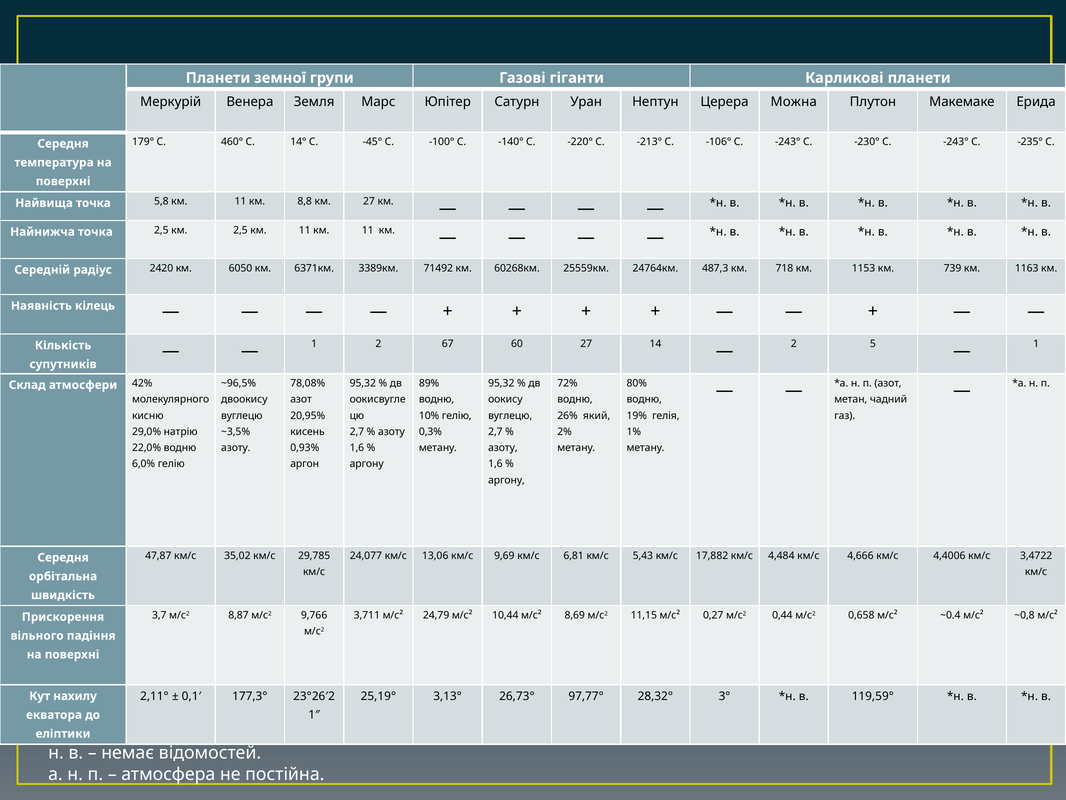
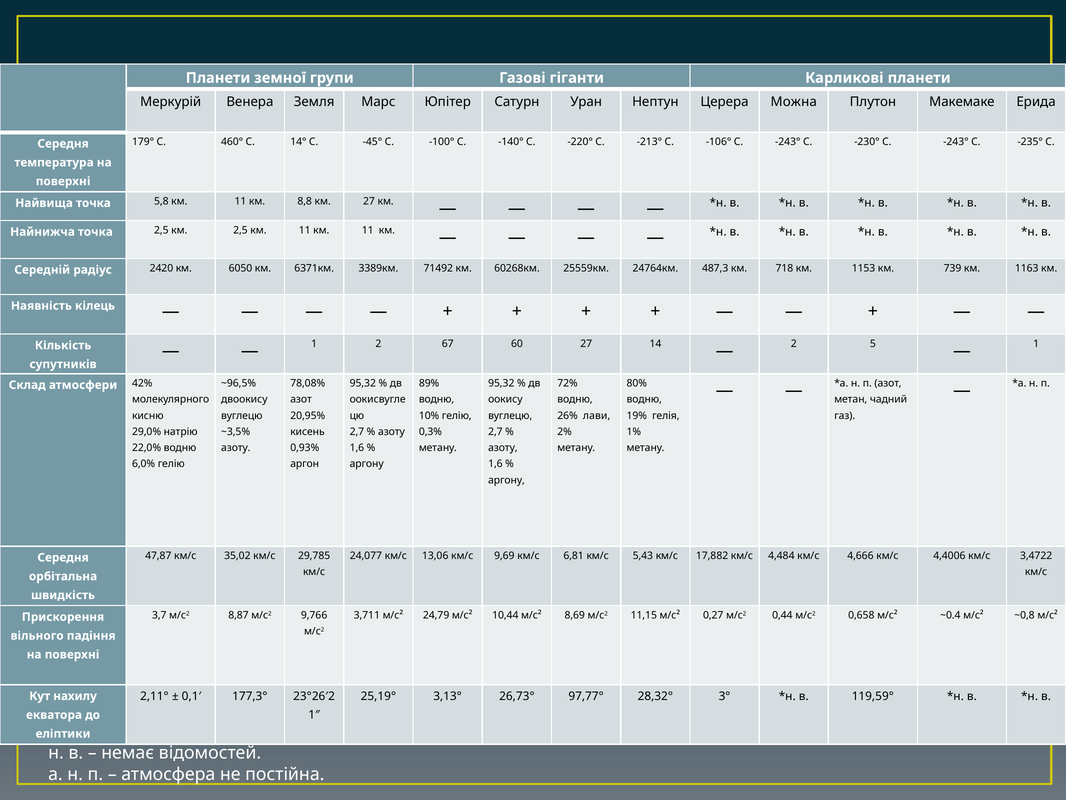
який: який -> лави (597, 415)
